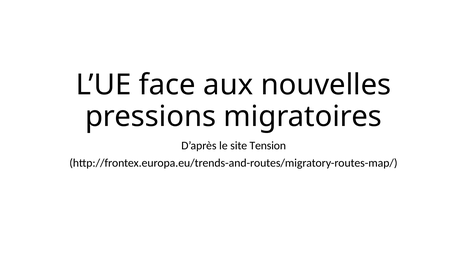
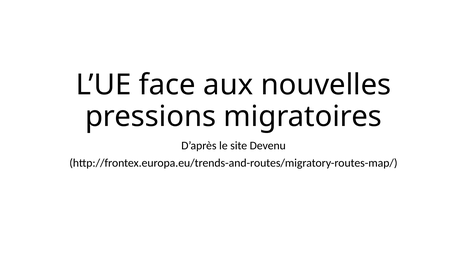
Tension: Tension -> Devenu (268, 146)
